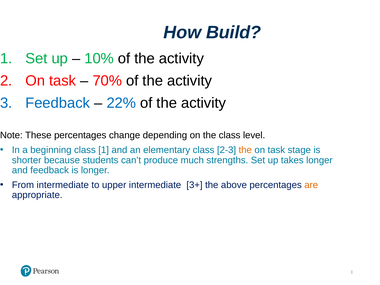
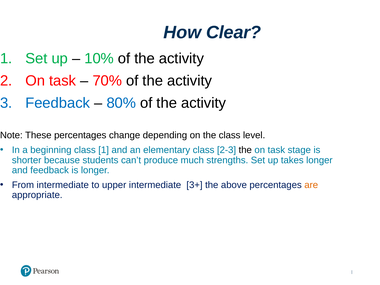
Build: Build -> Clear (234, 32)
22%: 22% -> 80% (121, 103)
the colour: orange -> black (245, 150)
